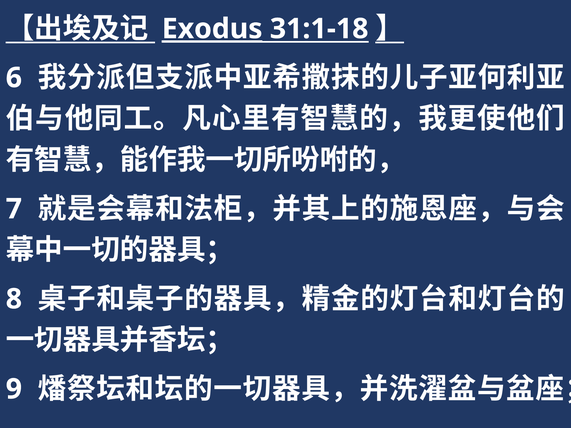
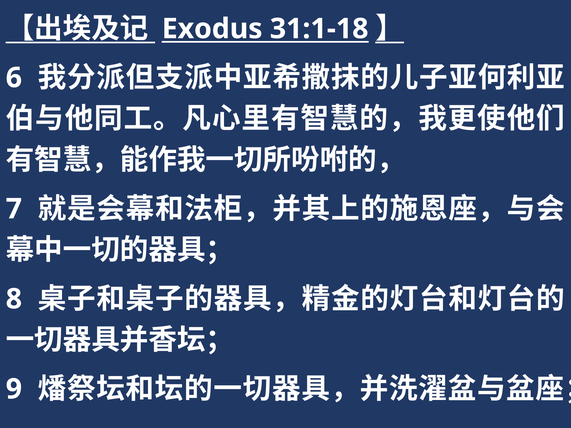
Exodus underline: present -> none (212, 29)
